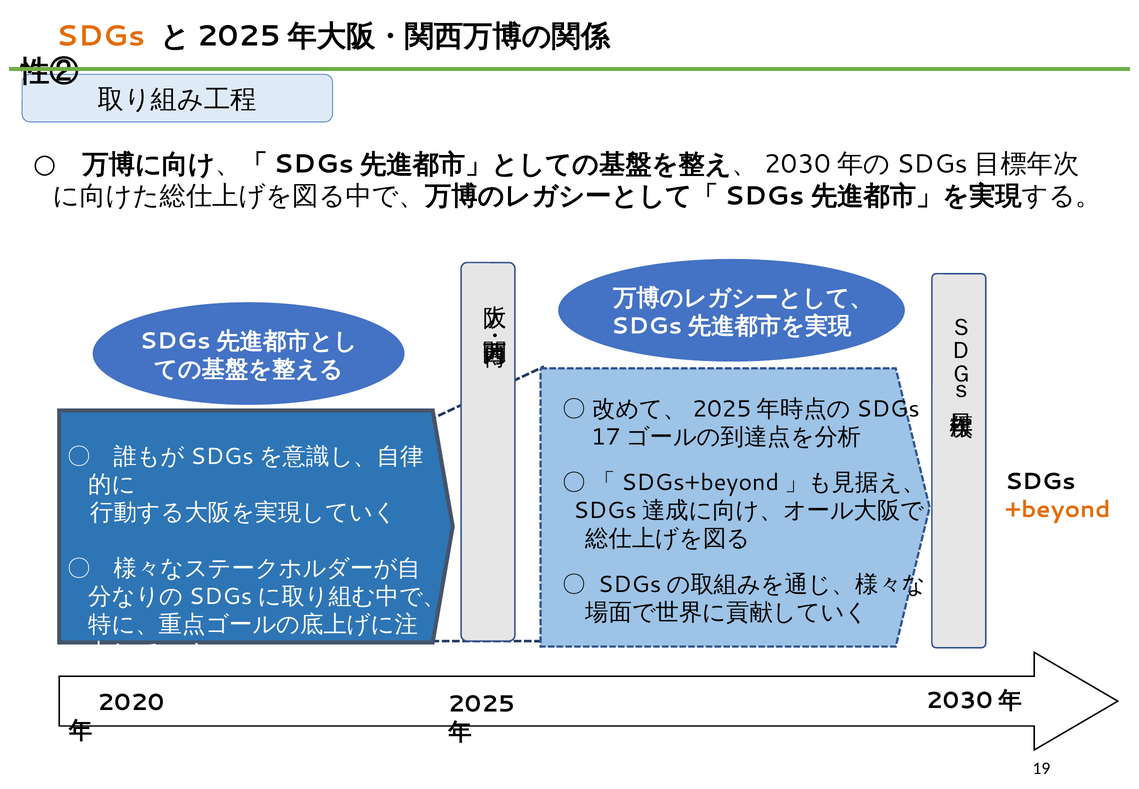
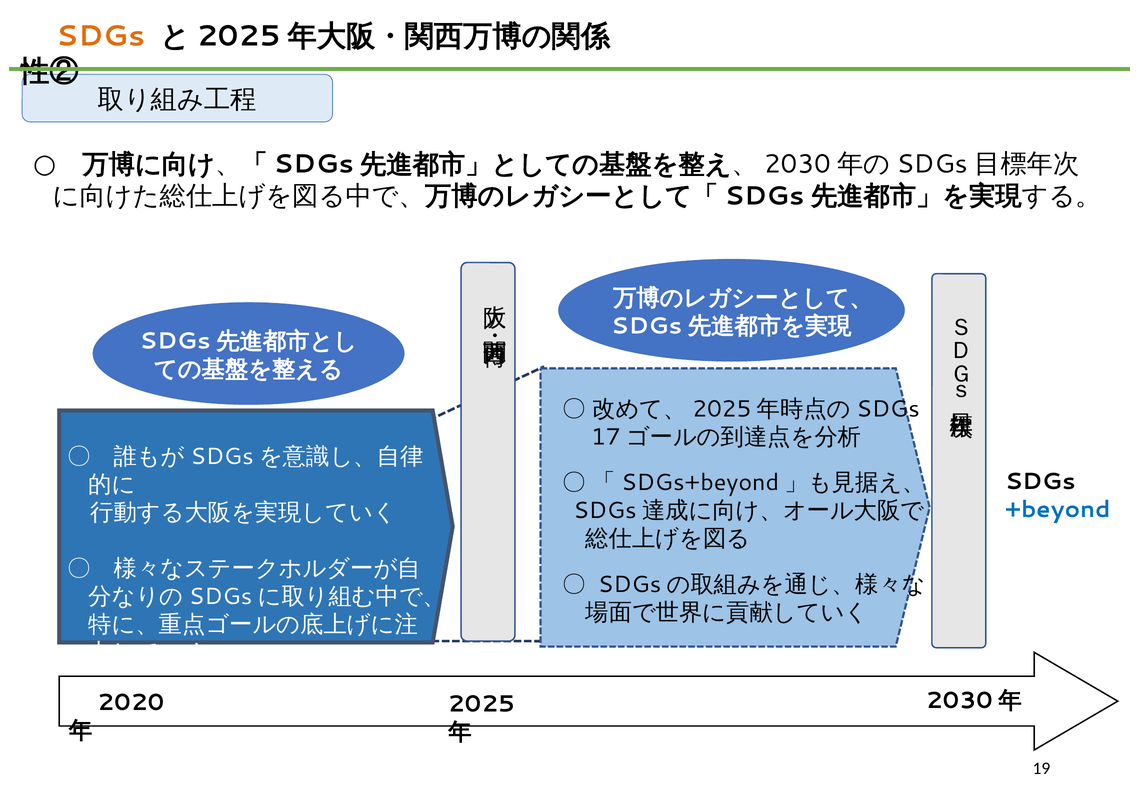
+beyond colour: orange -> blue (1058, 509)
